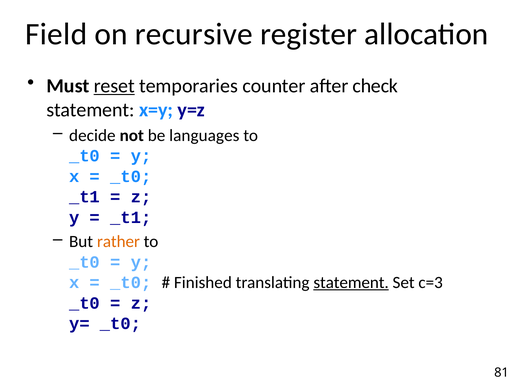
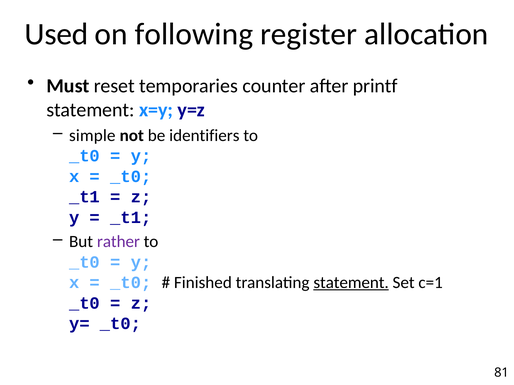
Field: Field -> Used (56, 34)
recursive: recursive -> following (194, 34)
reset underline: present -> none (114, 86)
check: check -> printf (375, 86)
decide: decide -> simple (92, 136)
languages: languages -> identifiers (204, 136)
rather colour: orange -> purple (118, 242)
c=3: c=3 -> c=1 (431, 283)
